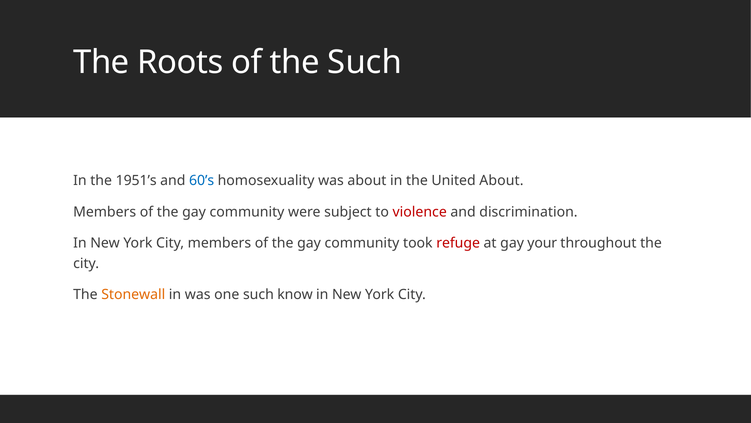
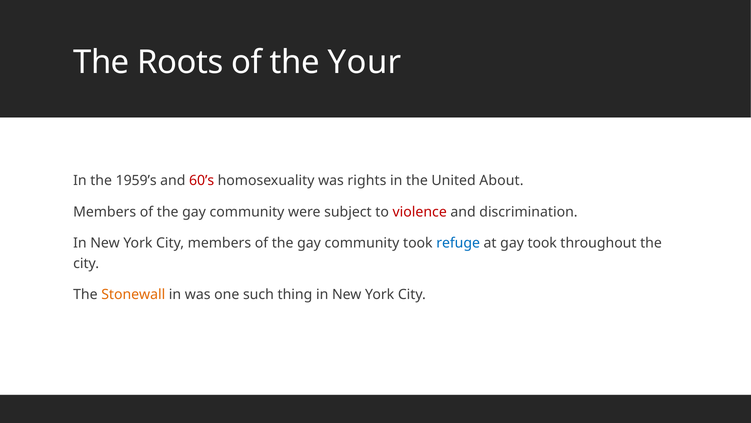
the Such: Such -> Your (365, 62)
1951’s: 1951’s -> 1959’s (136, 180)
60’s colour: blue -> red (202, 180)
was about: about -> rights (367, 180)
refuge colour: red -> blue (458, 243)
gay your: your -> took (542, 243)
know: know -> thing (295, 294)
